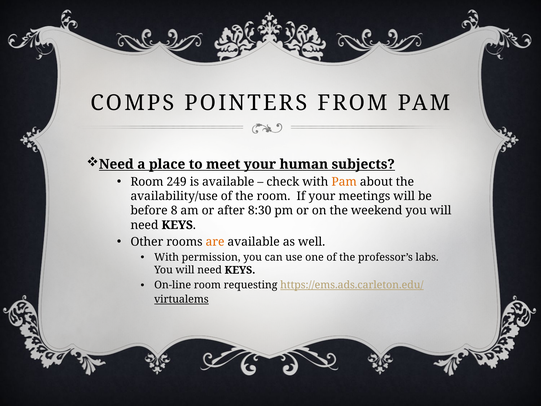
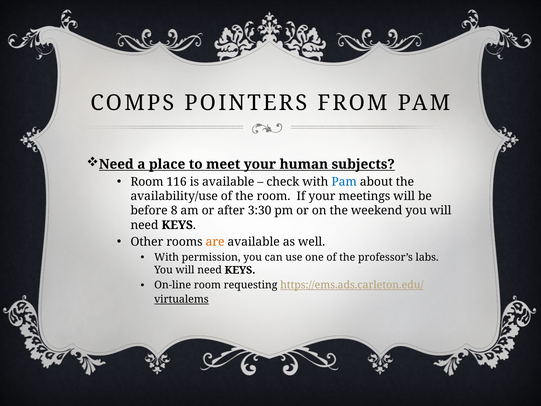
249: 249 -> 116 (177, 182)
Pam colour: orange -> blue (344, 182)
8:30: 8:30 -> 3:30 (260, 211)
